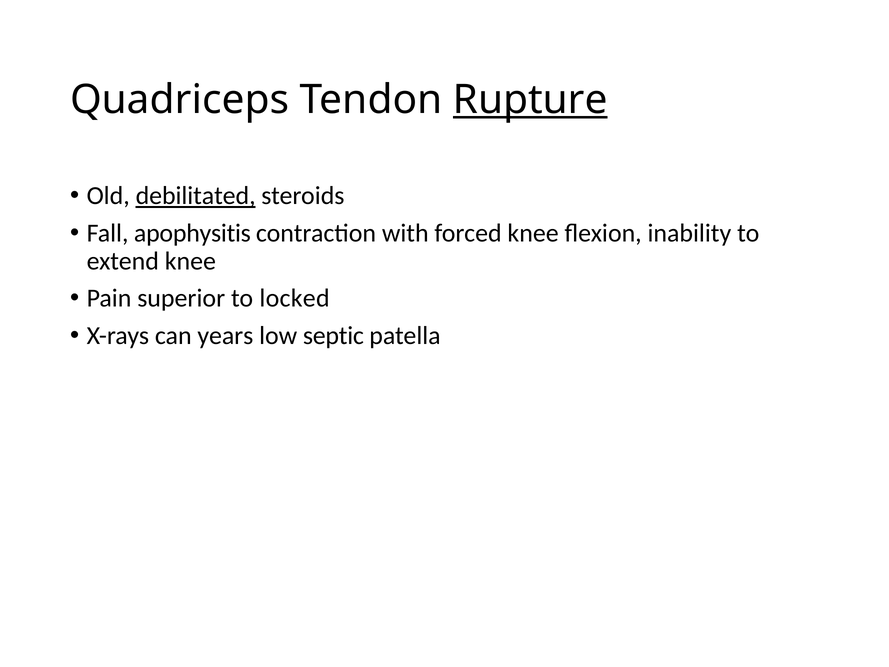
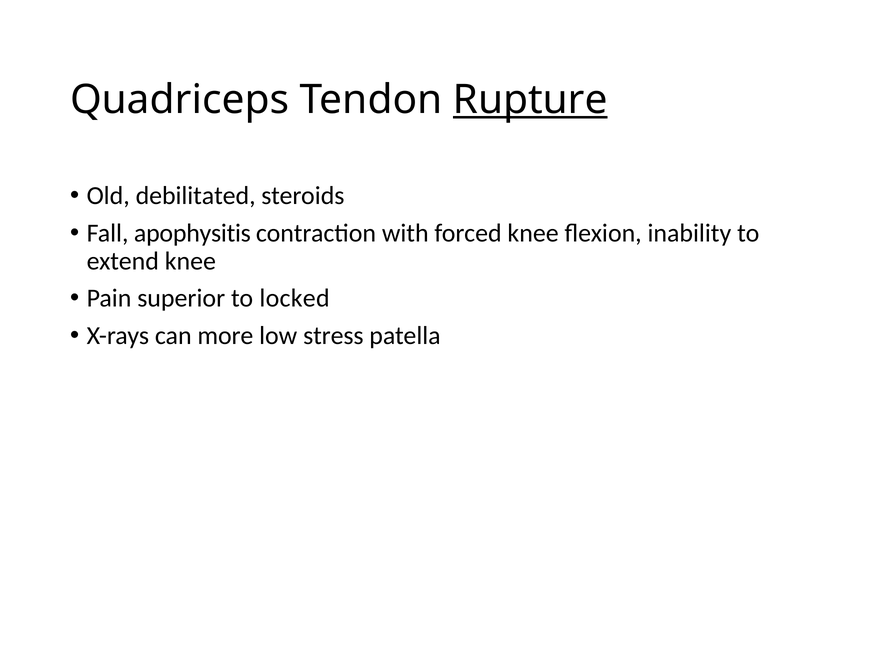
debilitated underline: present -> none (196, 196)
years: years -> more (225, 336)
septic: septic -> stress (333, 336)
